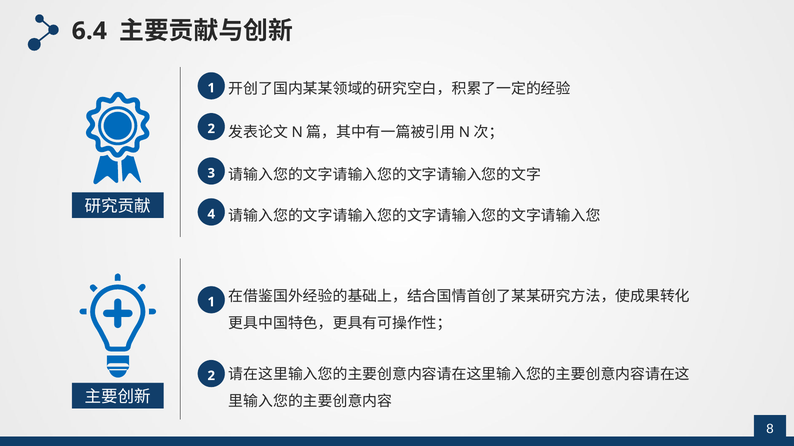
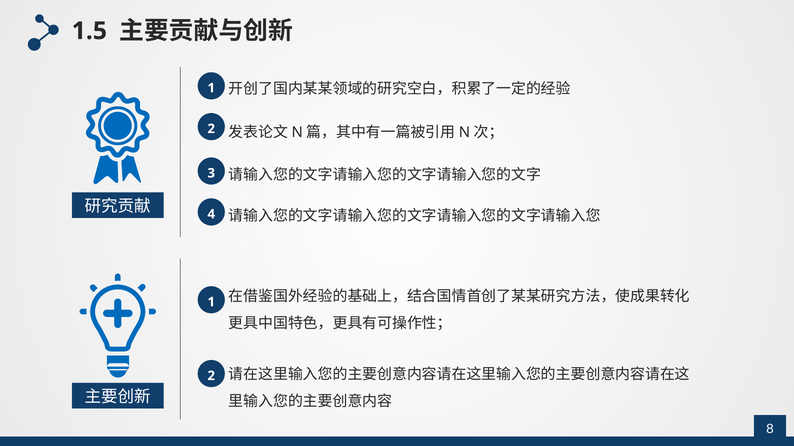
6.4: 6.4 -> 1.5 (89, 31)
